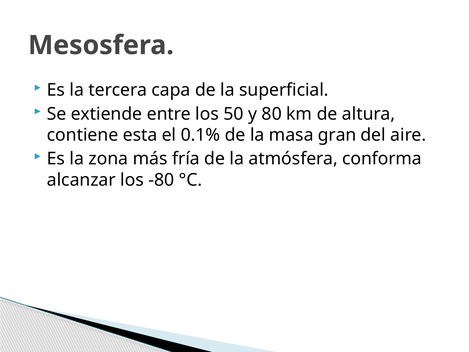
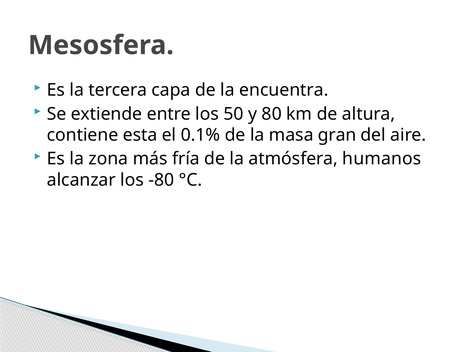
superficial: superficial -> encuentra (284, 90)
conforma: conforma -> humanos (382, 159)
